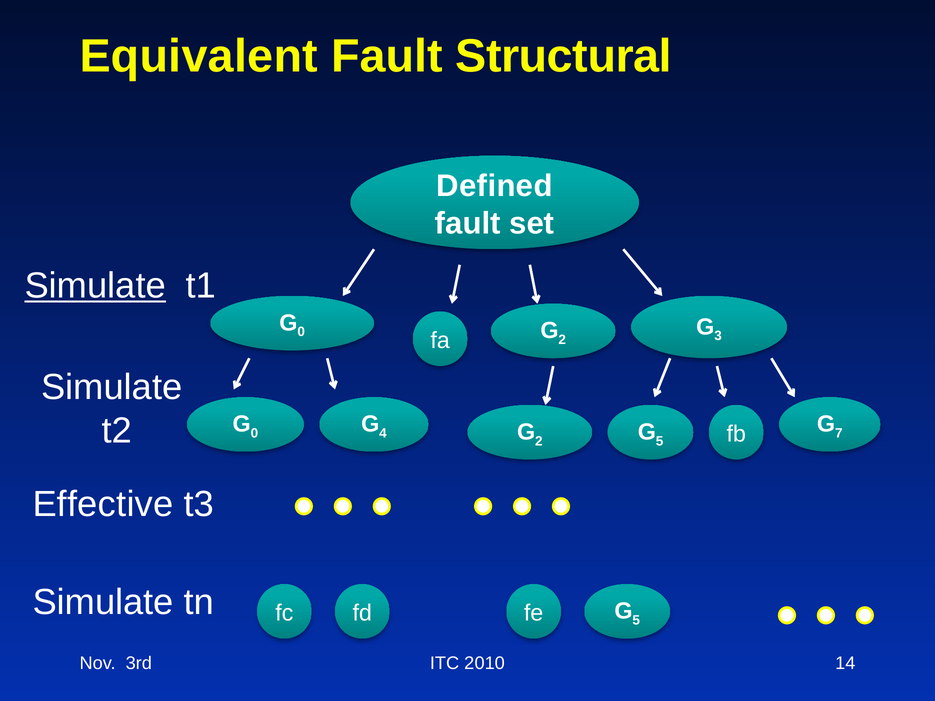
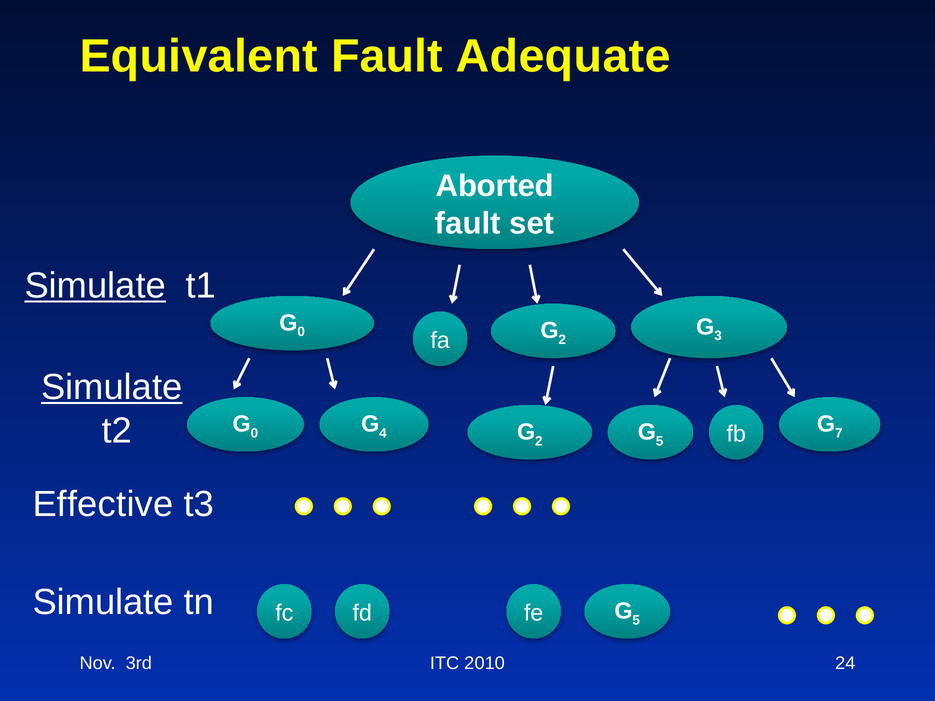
Structural: Structural -> Adequate (563, 56)
Defined: Defined -> Aborted (495, 186)
Simulate underline: none -> present (112, 387)
14: 14 -> 24 (845, 664)
